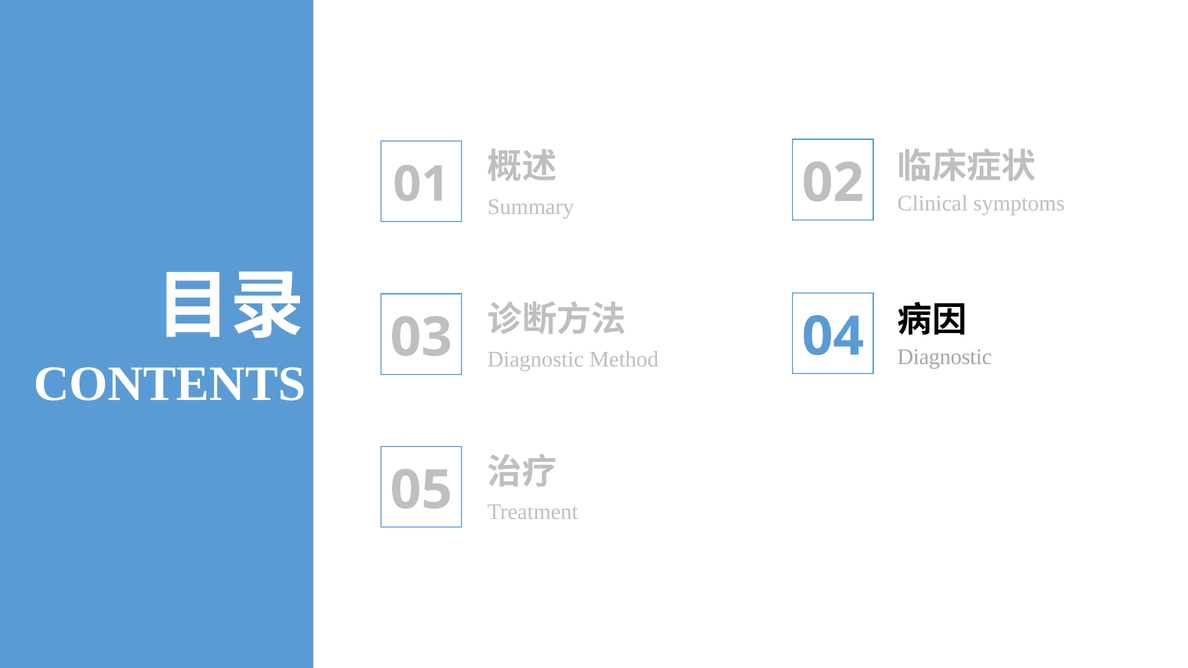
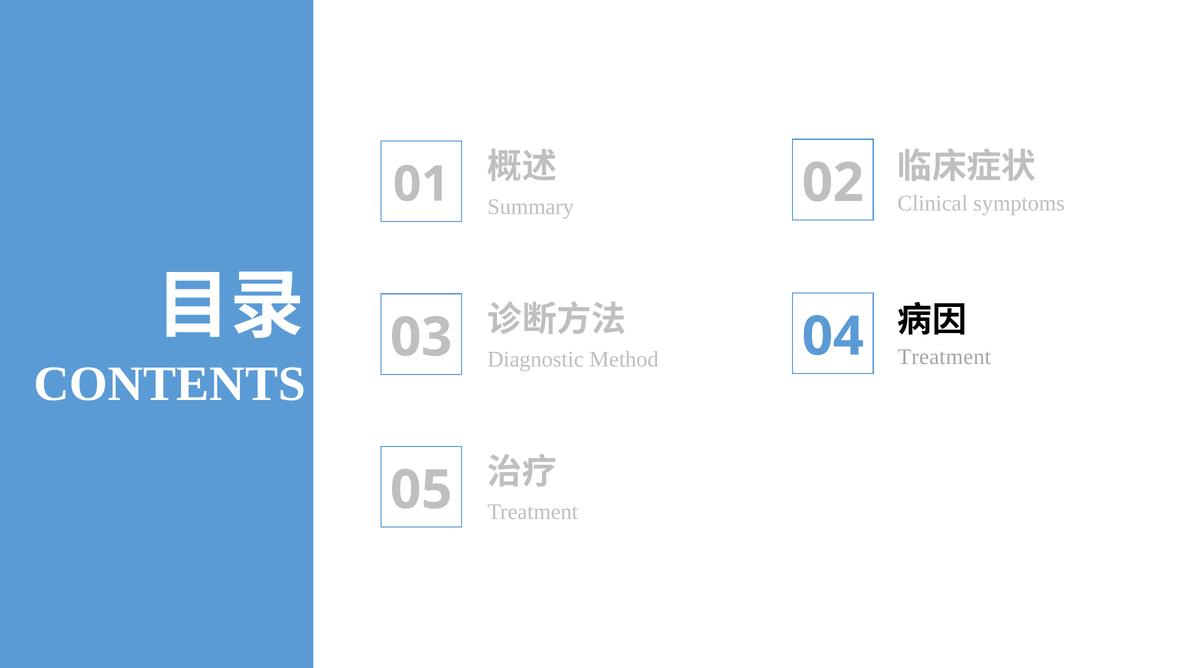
Diagnostic: Diagnostic -> Treatment (944, 357)
